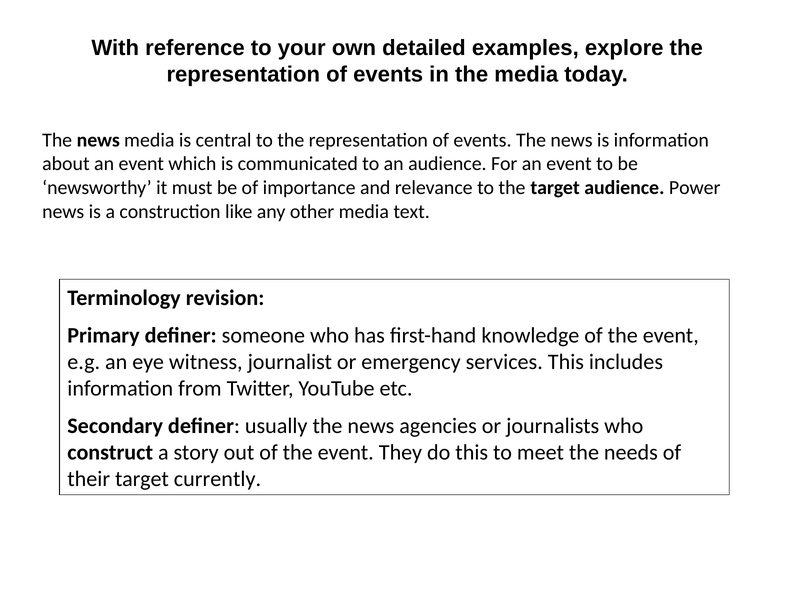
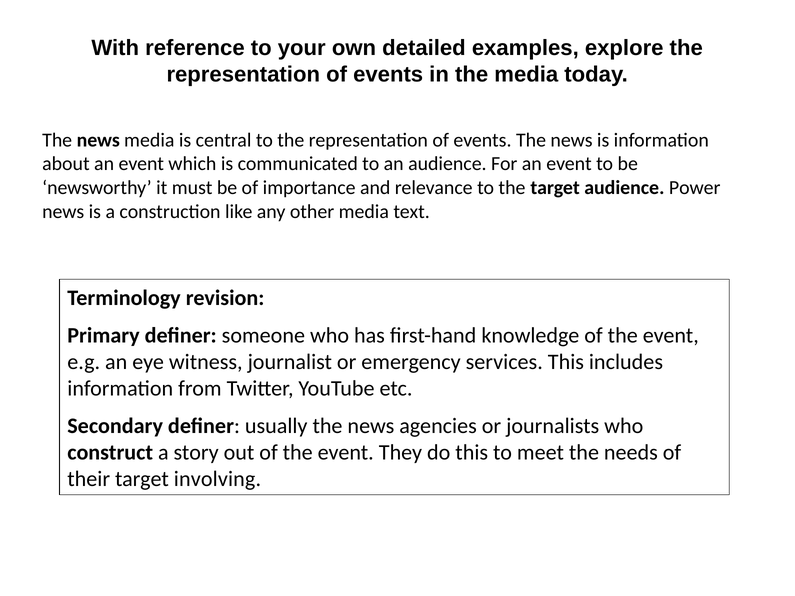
currently: currently -> involving (217, 479)
